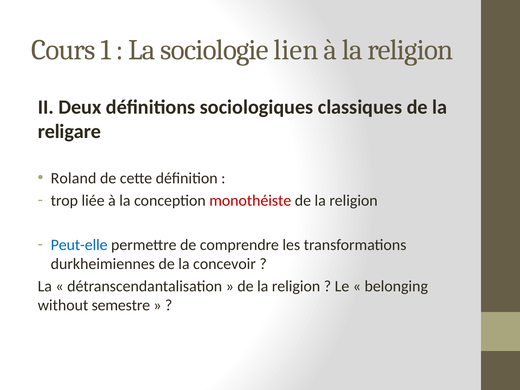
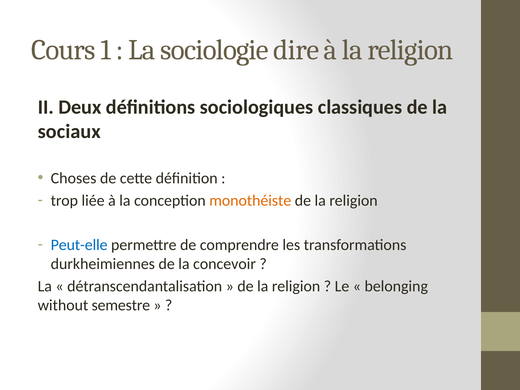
lien: lien -> dire (296, 50)
religare: religare -> sociaux (69, 131)
Roland: Roland -> Choses (74, 178)
monothéiste colour: red -> orange (250, 200)
